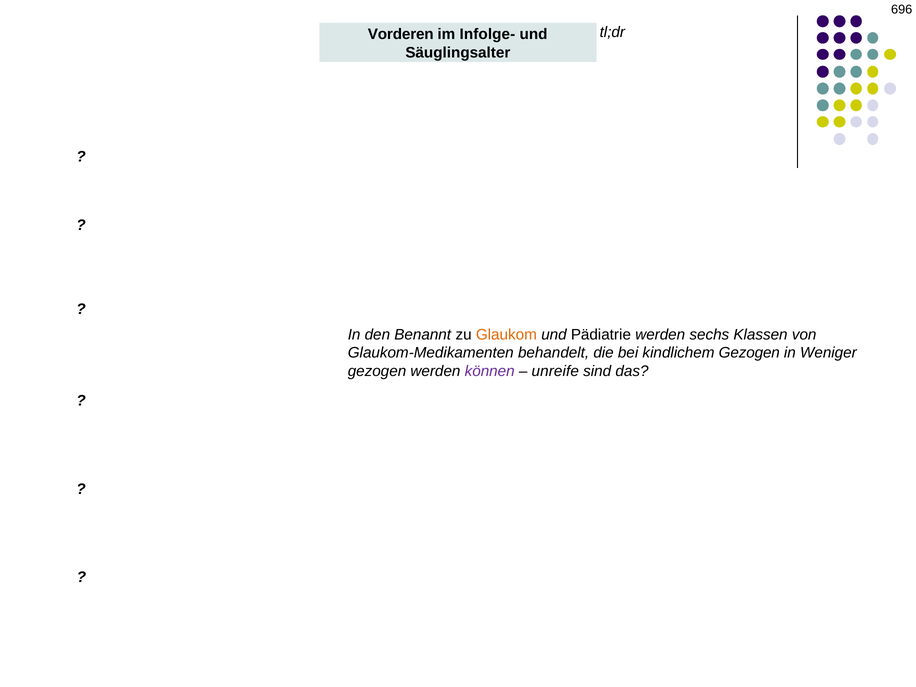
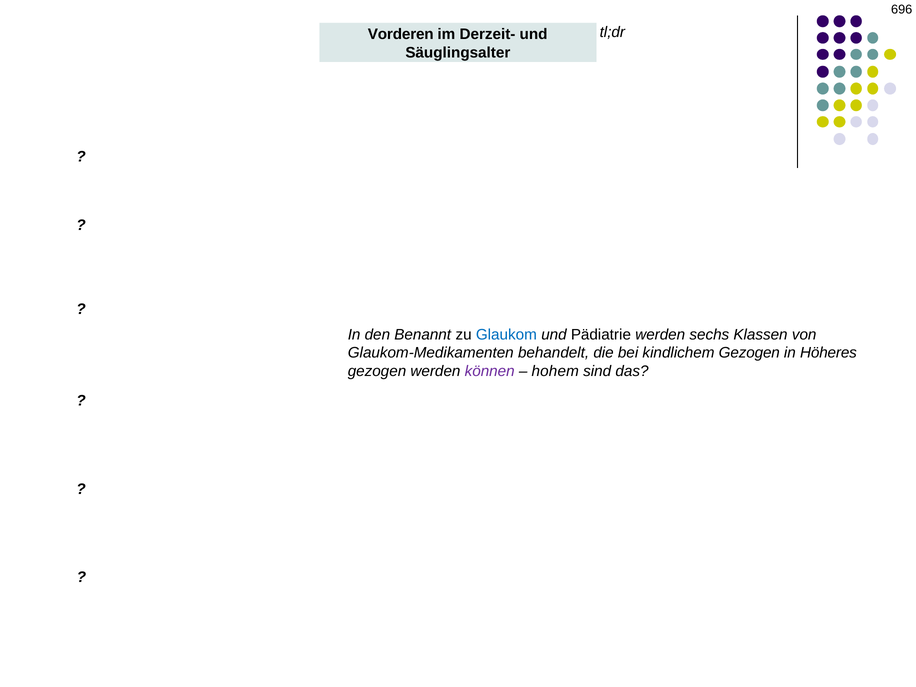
Infolge-: Infolge- -> Derzeit- (487, 34)
Glaukom colour: orange -> blue (506, 335)
Weniger: Weniger -> Höheres (828, 353)
unreife: unreife -> hohem (555, 371)
